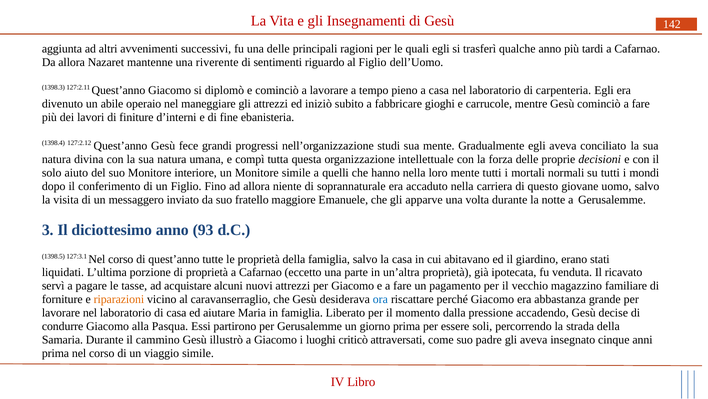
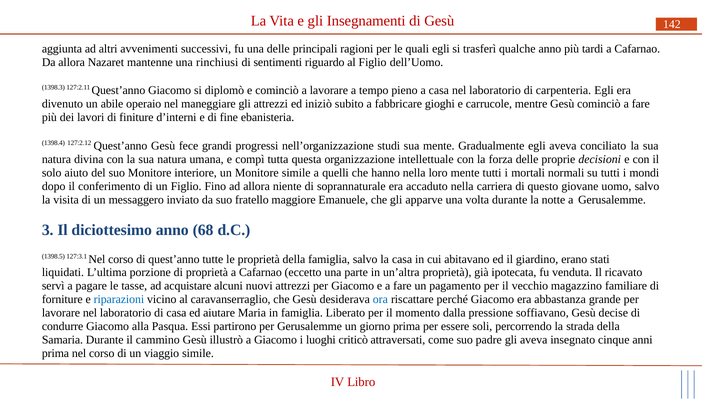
riverente: riverente -> rinchiusi (217, 63)
93: 93 -> 68 (203, 230)
riparazioni colour: orange -> blue (119, 299)
accadendo: accadendo -> soffiavano (542, 313)
